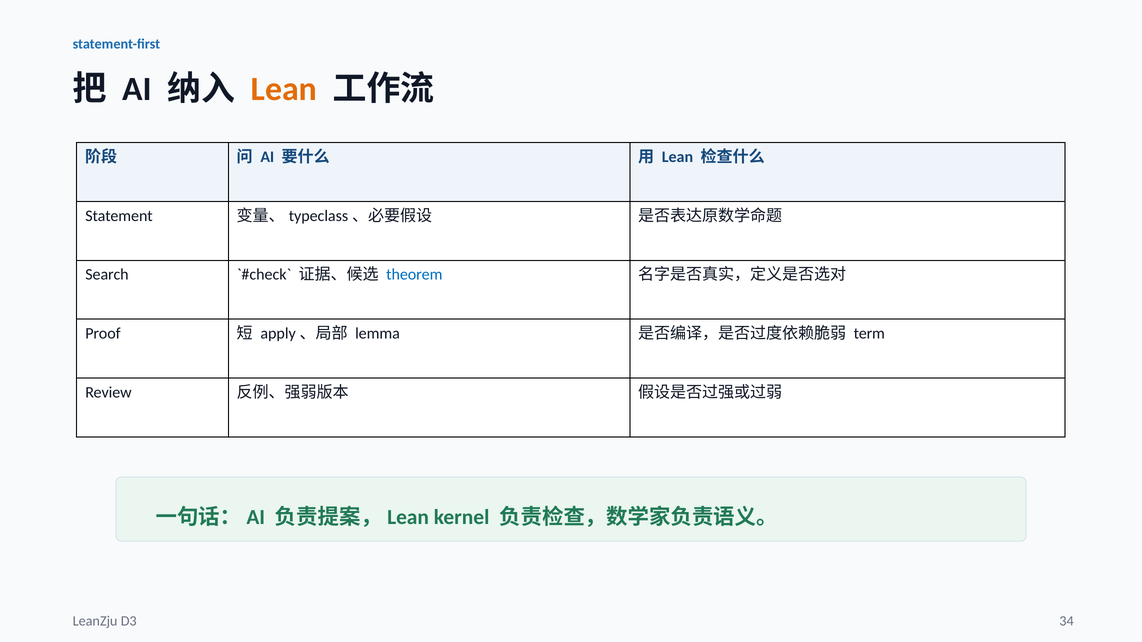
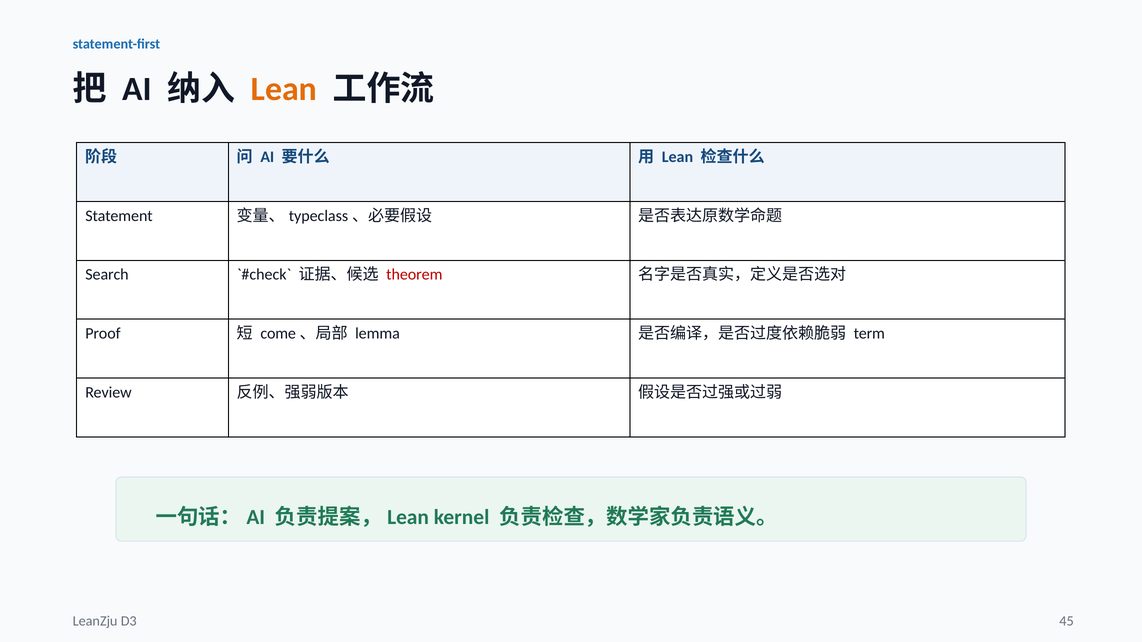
theorem colour: blue -> red (414, 275)
apply: apply -> come (278, 334)
34: 34 -> 45 (1067, 621)
